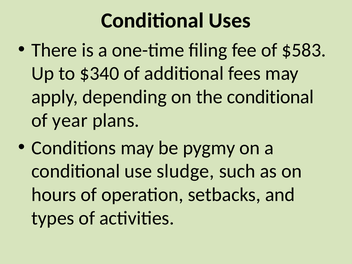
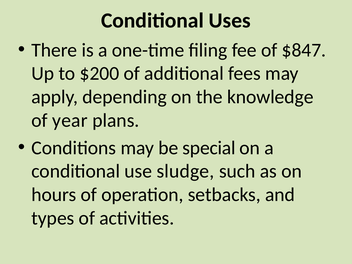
$583: $583 -> $847 (304, 50)
$340: $340 -> $200 (99, 74)
the conditional: conditional -> knowledge (270, 97)
pygmy: pygmy -> special (209, 148)
